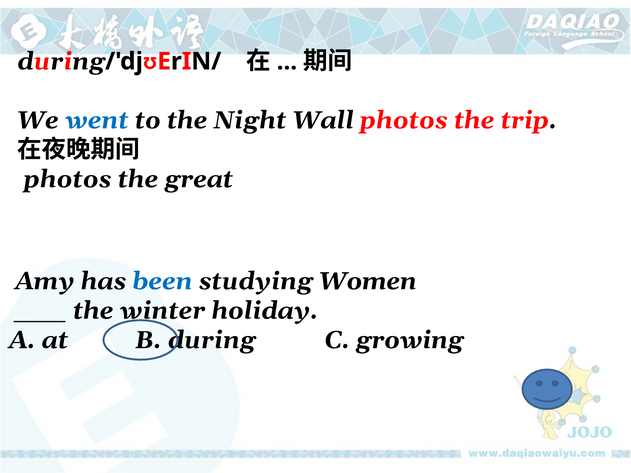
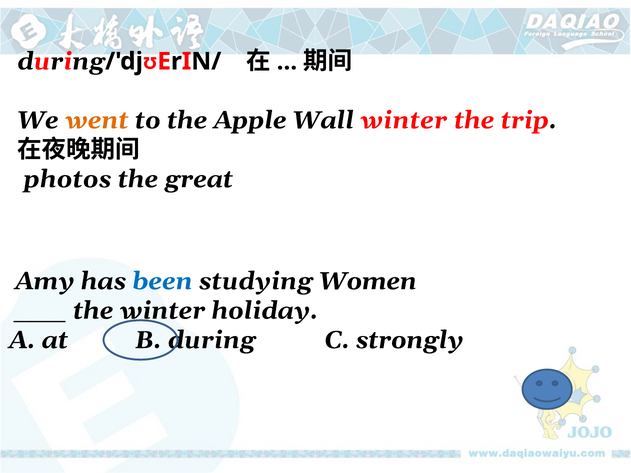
went colour: blue -> orange (97, 120)
Night: Night -> Apple (250, 120)
Wall photos: photos -> winter (404, 120)
growing: growing -> strongly (410, 340)
